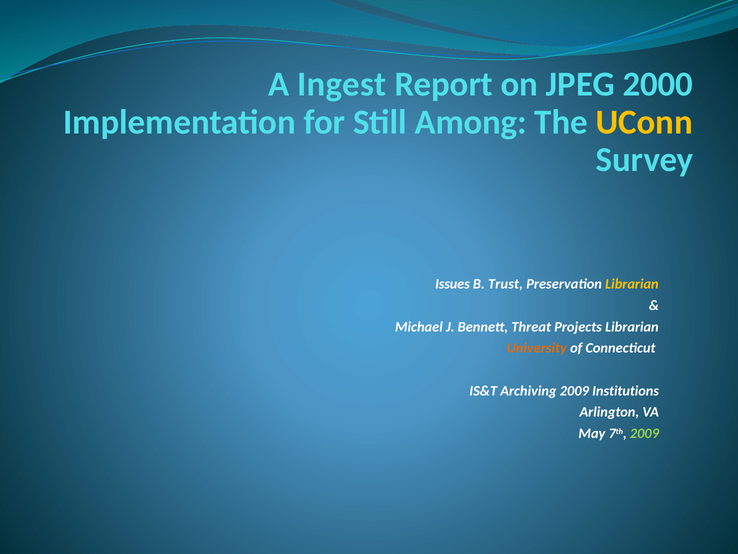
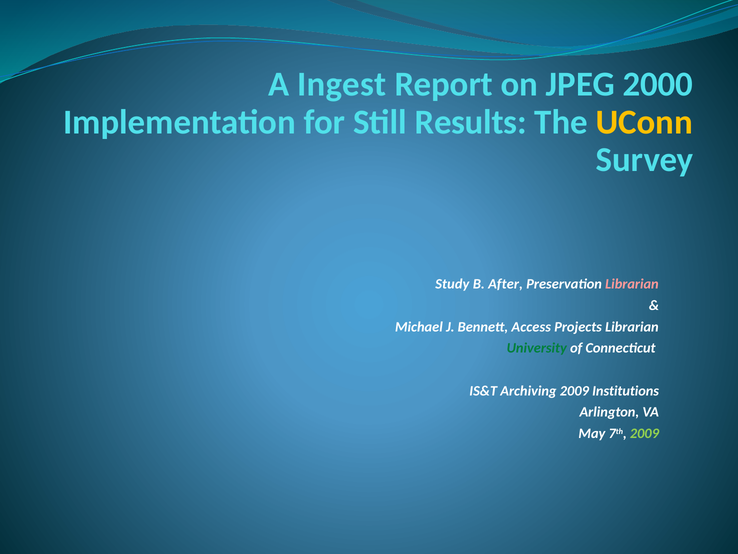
Among: Among -> Results (471, 122)
Issues: Issues -> Study (452, 284)
Trust: Trust -> After (505, 284)
Librarian colour: yellow -> pink (632, 284)
Threat: Threat -> Access (531, 326)
University colour: orange -> green (537, 348)
